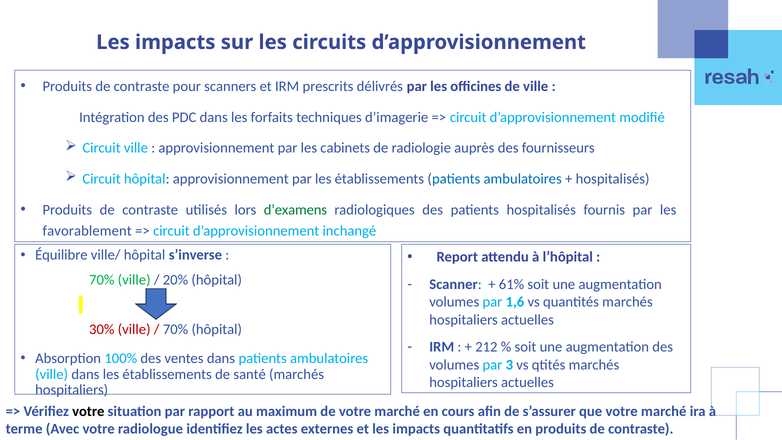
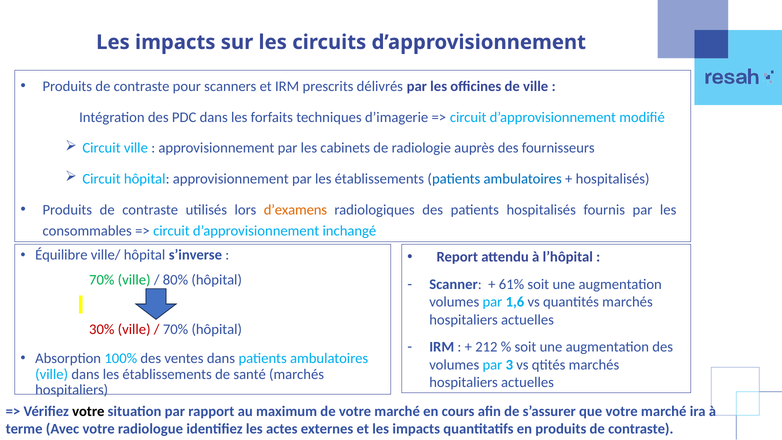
d’examens colour: green -> orange (295, 210)
favorablement: favorablement -> consommables (87, 231)
20%: 20% -> 80% (175, 280)
